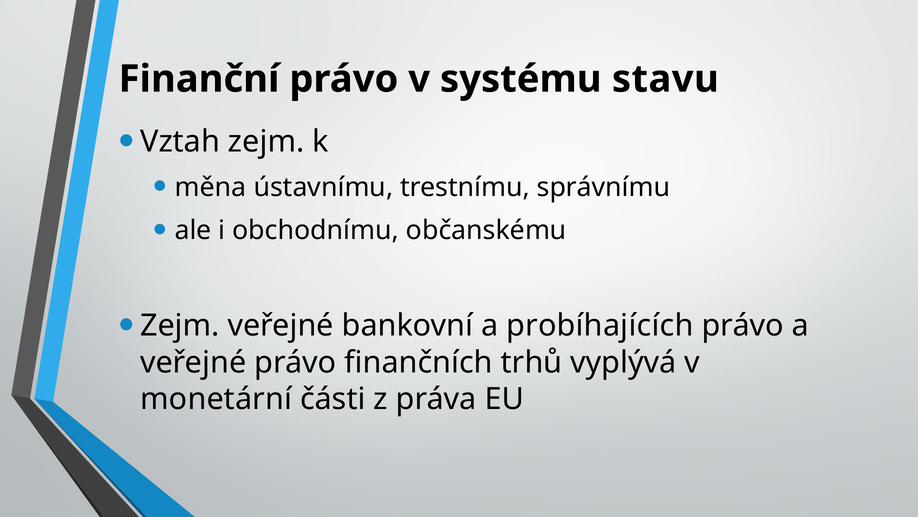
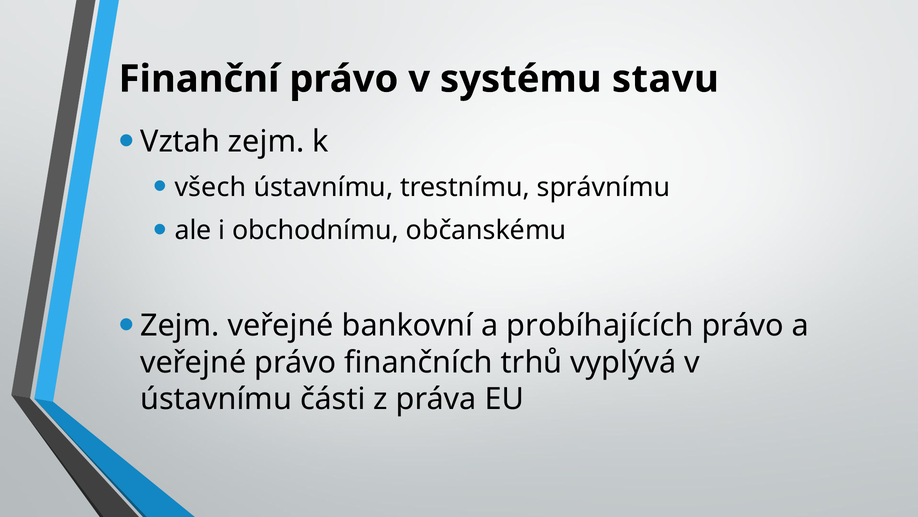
měna: měna -> všech (210, 187)
monetární: monetární -> ústavnímu (216, 399)
